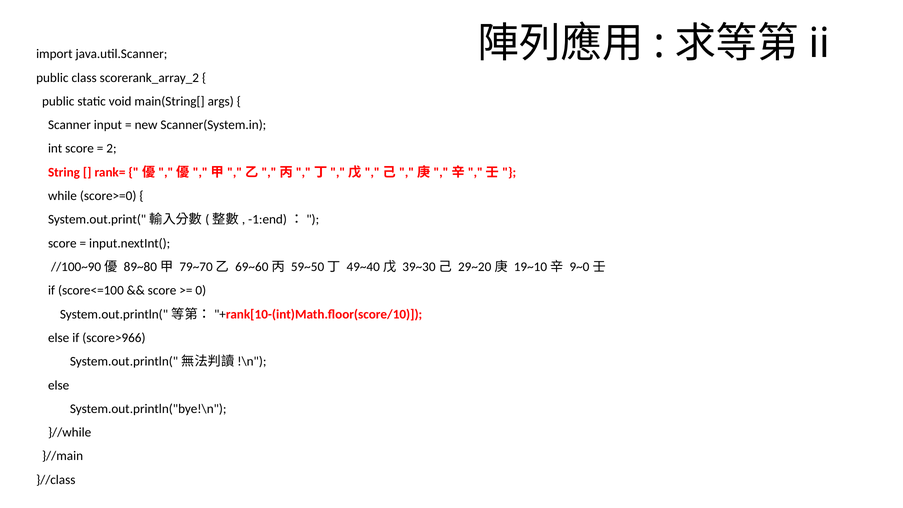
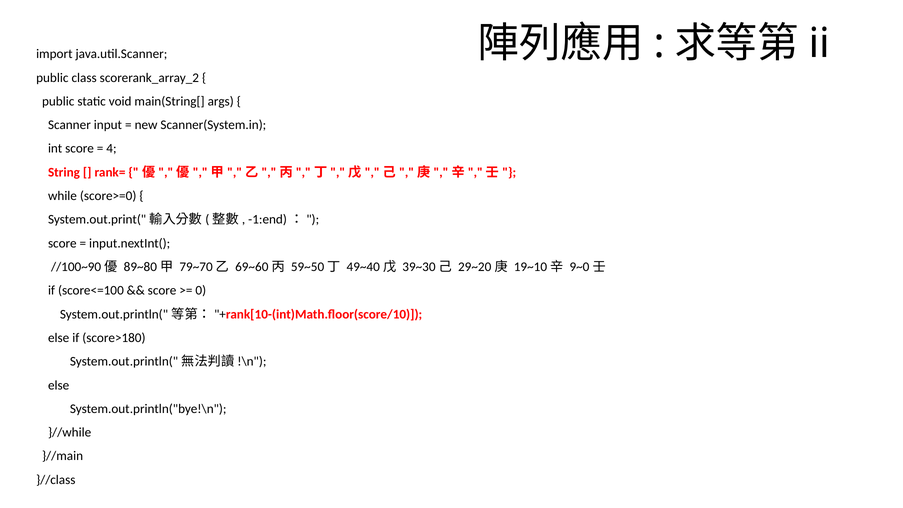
2: 2 -> 4 (111, 149)
score>966: score>966 -> score>180 (114, 338)
